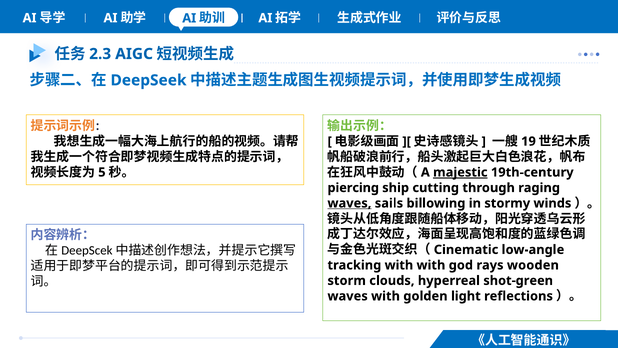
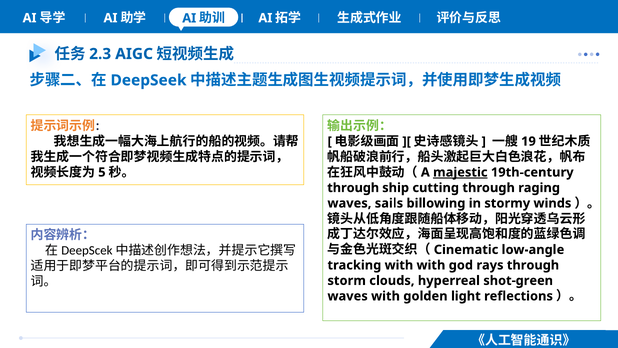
piercing: piercing -> through (353, 188)
waves underline: present -> none (349, 203)
rays wooden: wooden -> through (533, 265)
